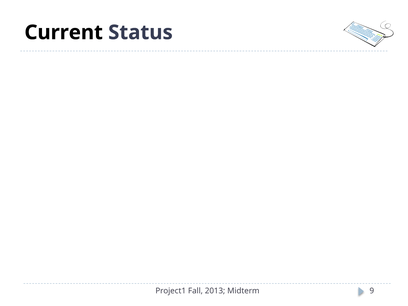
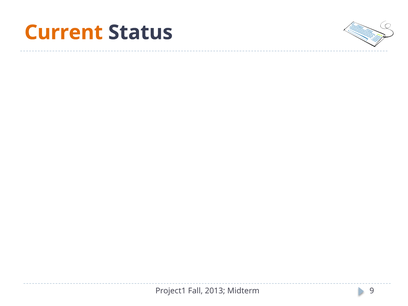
Current colour: black -> orange (64, 32)
